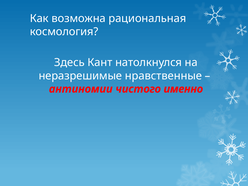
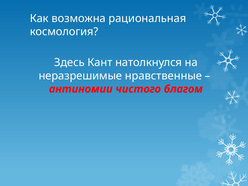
именно: именно -> благом (183, 89)
